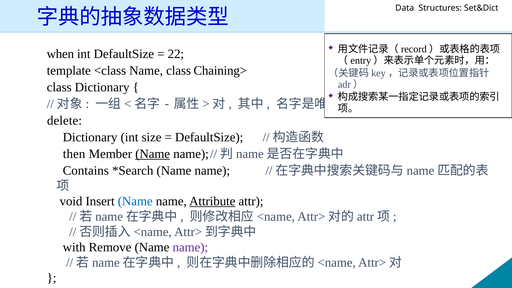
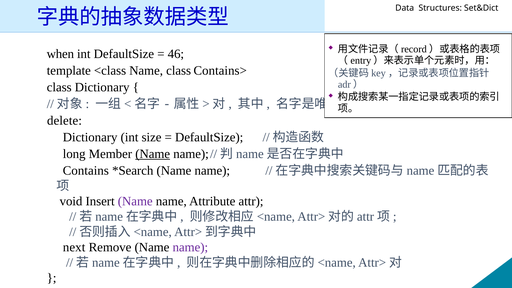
22: 22 -> 46 (176, 54)
Chaining>: Chaining> -> Contains> (220, 71)
then: then -> long (74, 154)
Name colour: blue -> purple (135, 201)
Attribute underline: present -> none (212, 201)
with: with -> next (74, 247)
